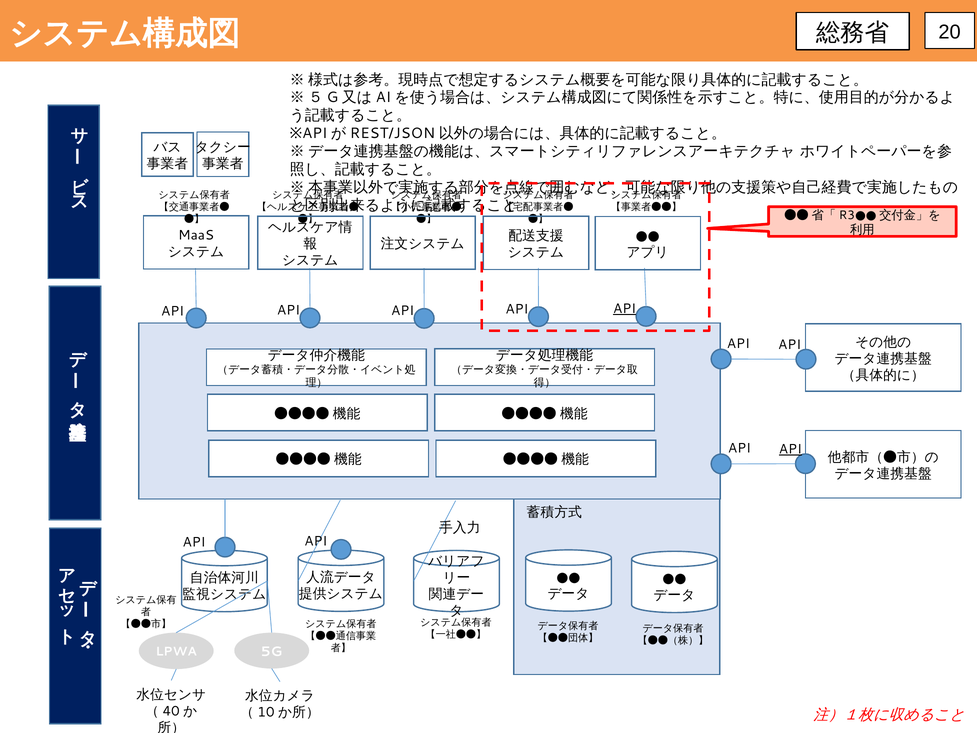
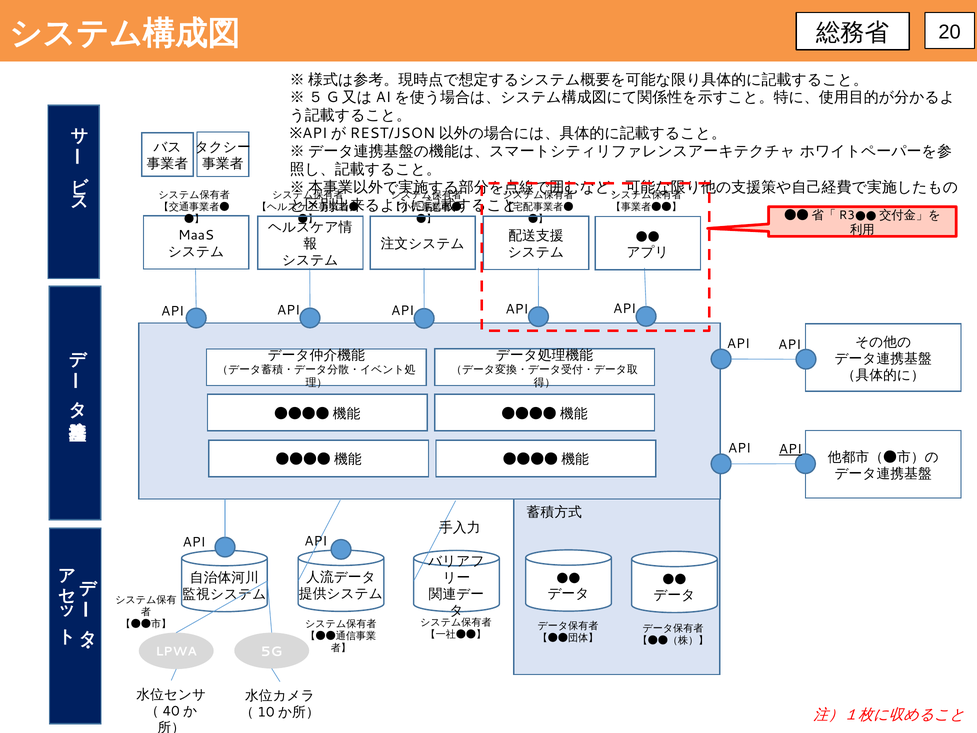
API underline: present -> none (625, 309)
